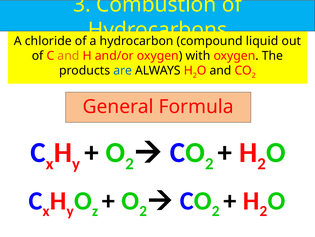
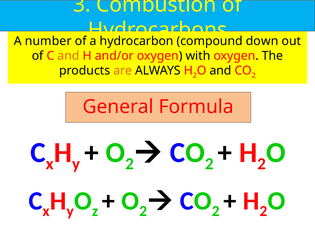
chloride: chloride -> number (48, 41)
liquid: liquid -> down (262, 41)
are colour: blue -> orange (123, 70)
